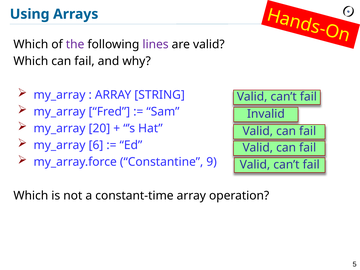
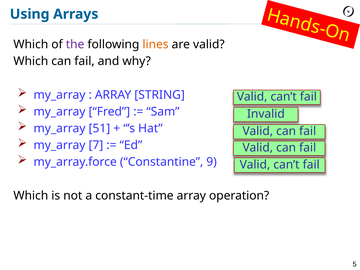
lines colour: purple -> orange (156, 44)
20: 20 -> 51 (99, 128)
6: 6 -> 7 (96, 145)
